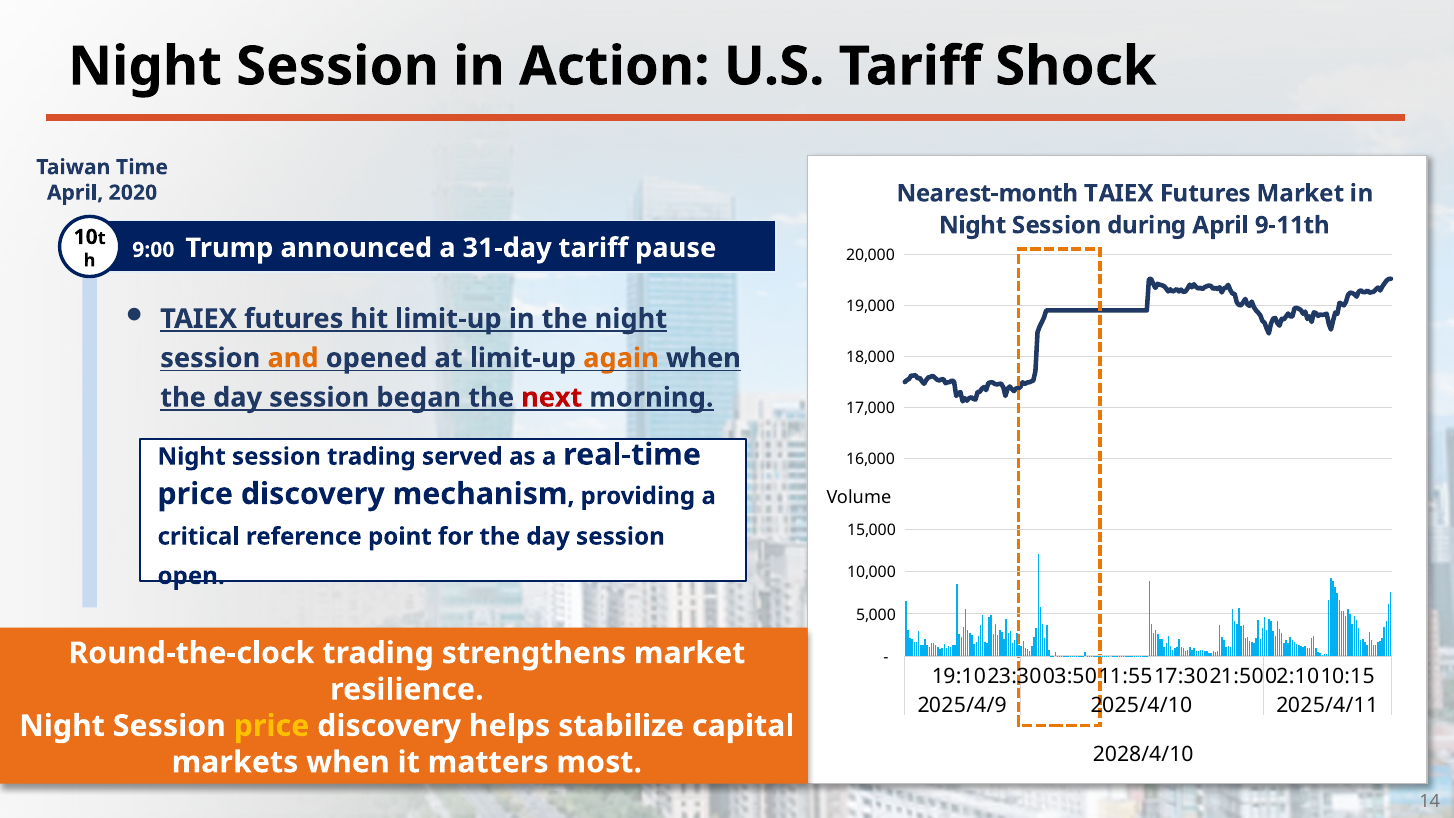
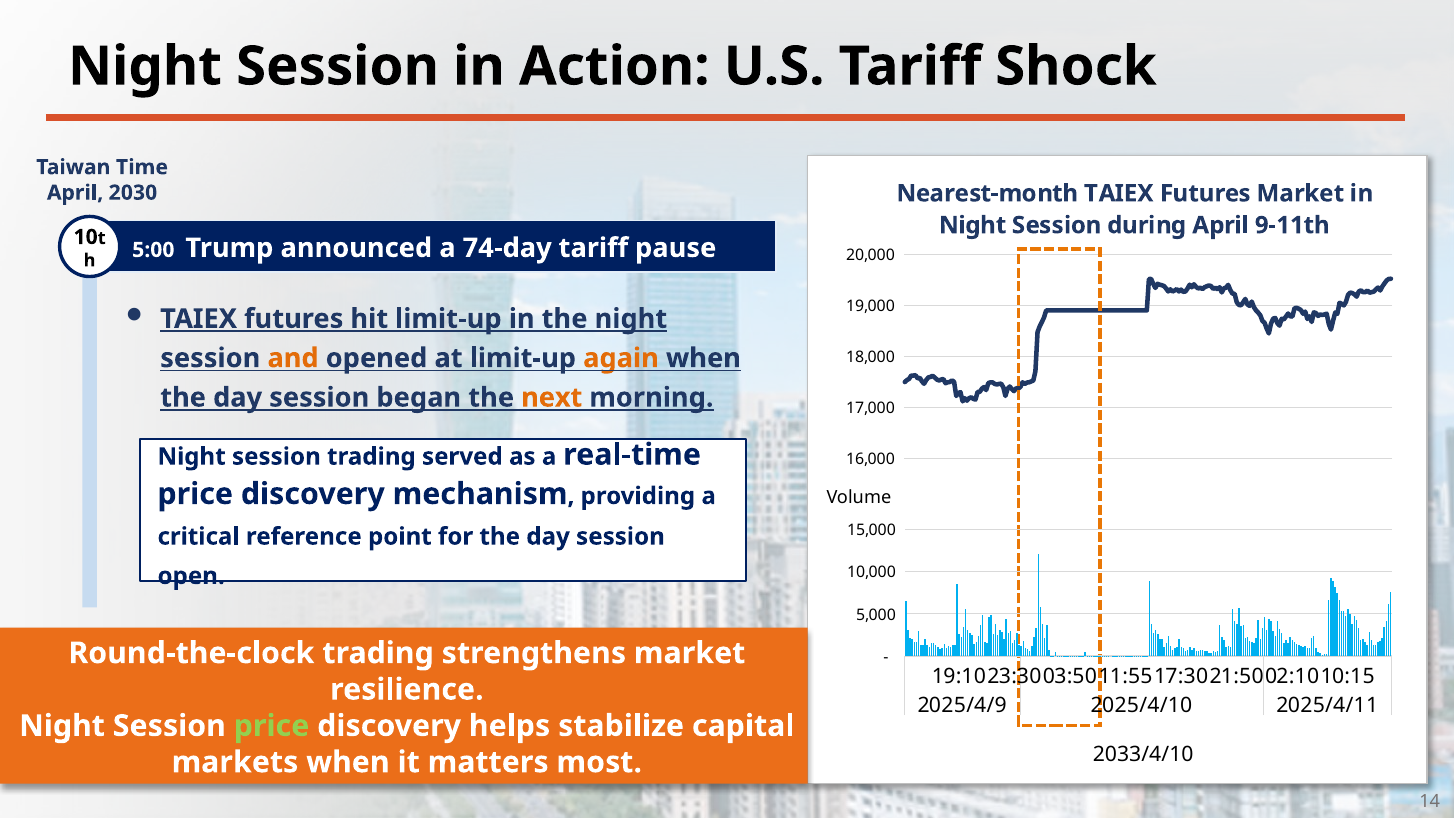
2020: 2020 -> 2030 (133, 193)
9:00: 9:00 -> 5:00 (153, 250)
31-day: 31-day -> 74-day (507, 248)
next colour: red -> orange (552, 397)
price colour: yellow -> light green (272, 726)
2028/4/10: 2028/4/10 -> 2033/4/10 (1143, 755)
